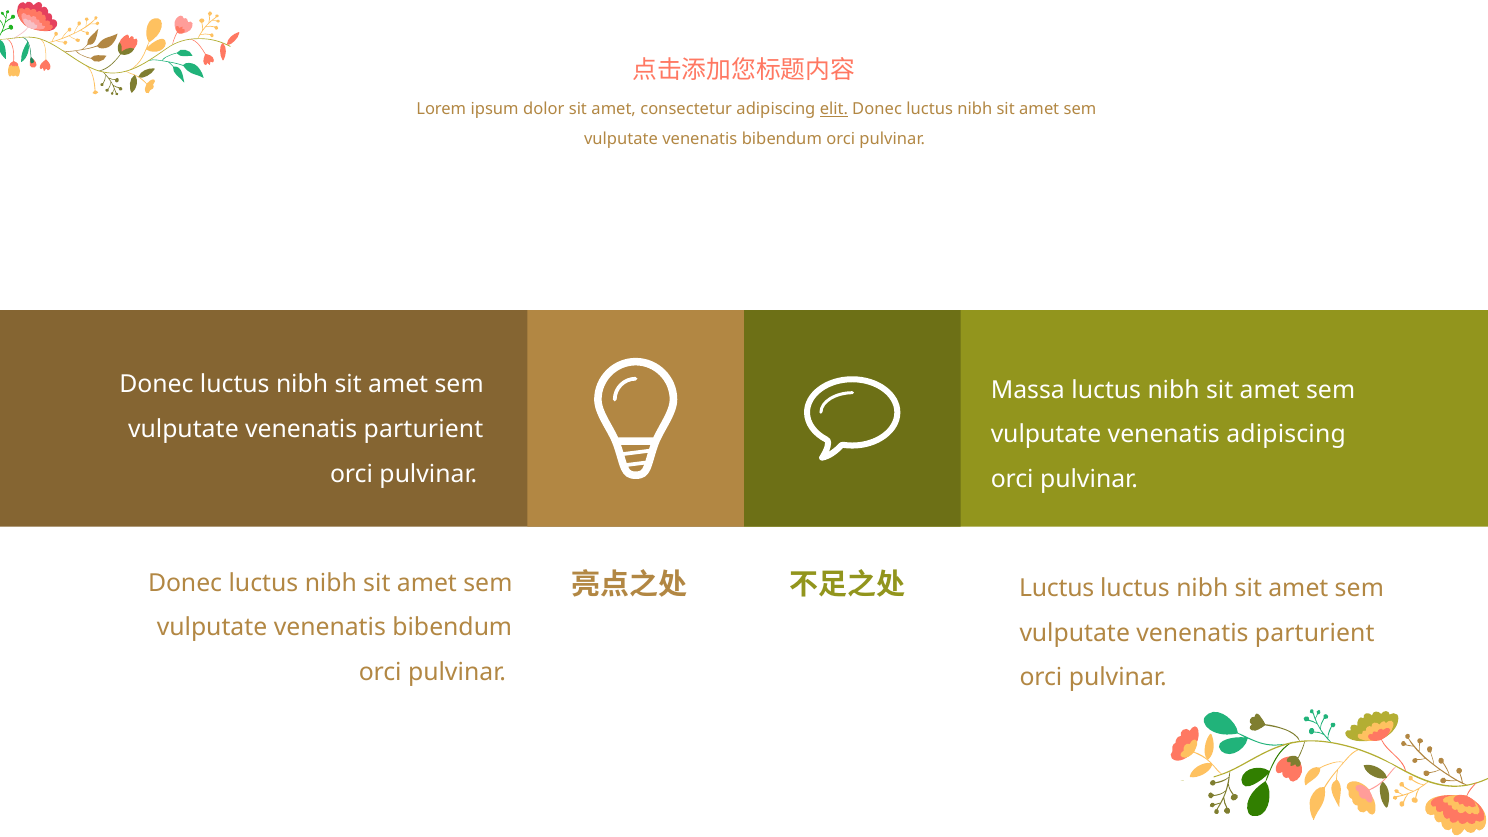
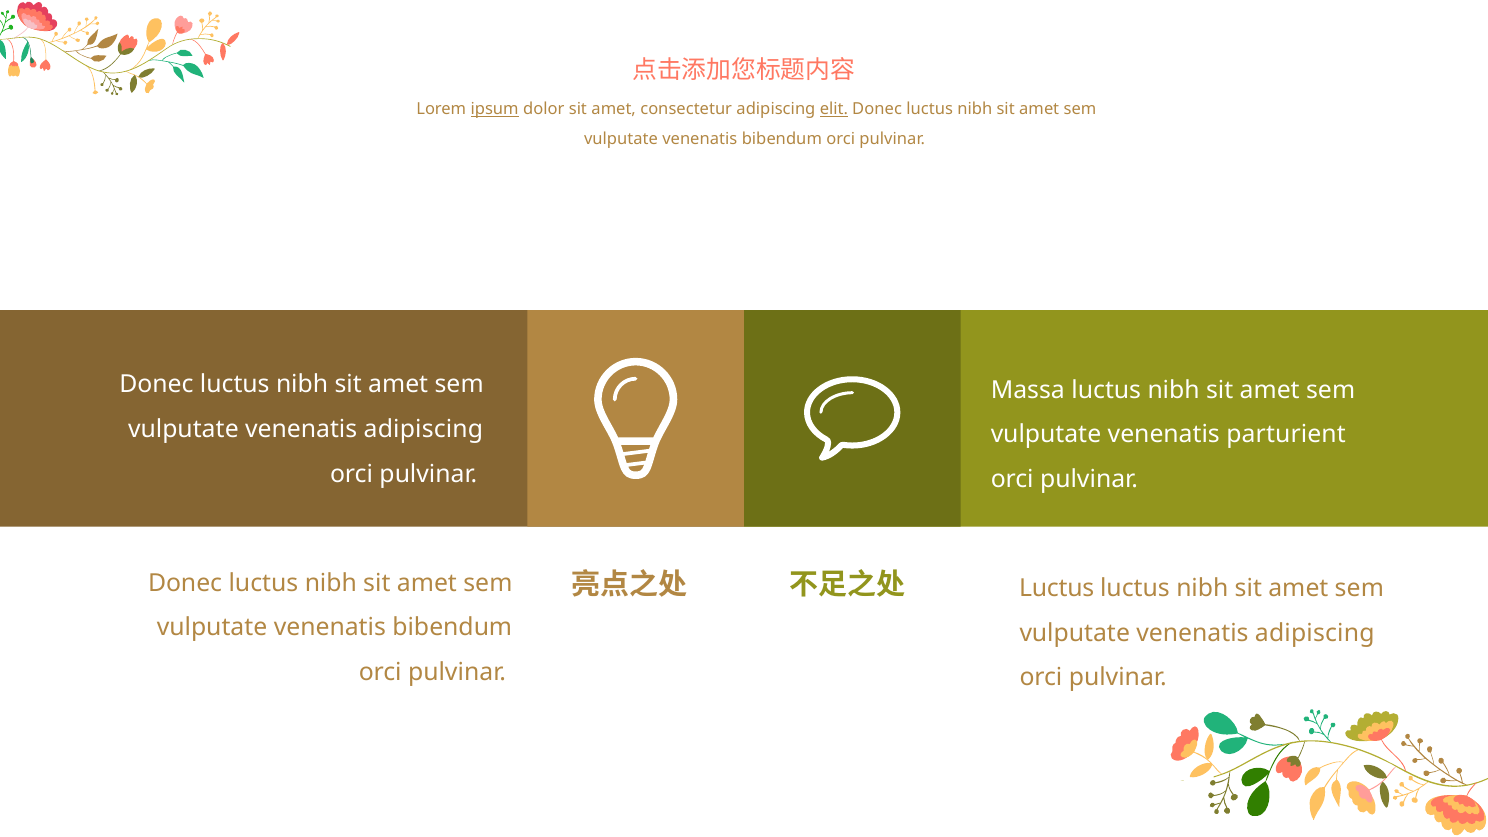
ipsum underline: none -> present (495, 109)
parturient: parturient -> adipiscing (423, 429)
venenatis adipiscing: adipiscing -> parturient (1286, 435)
parturient: parturient -> adipiscing (1315, 633)
